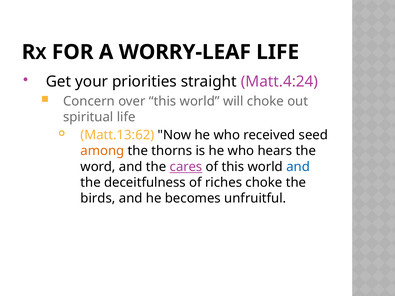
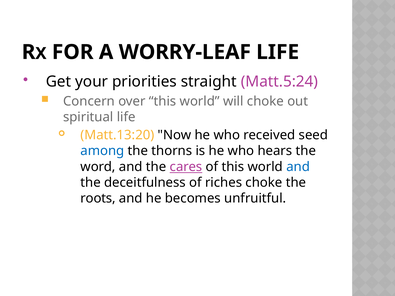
Matt.4:24: Matt.4:24 -> Matt.5:24 (279, 82)
Matt.13:62: Matt.13:62 -> Matt.13:20 (117, 135)
among colour: orange -> blue (102, 151)
birds: birds -> roots (98, 198)
